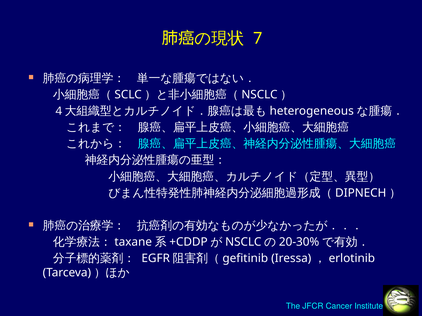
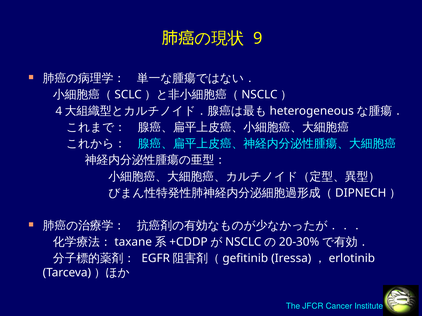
7: 7 -> 9 (258, 39)
